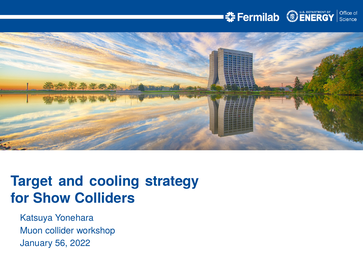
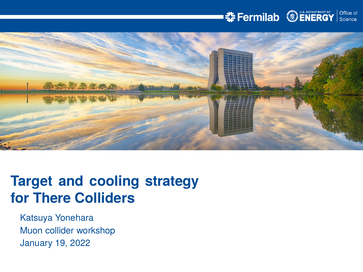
Show: Show -> There (52, 198)
56: 56 -> 19 (61, 243)
